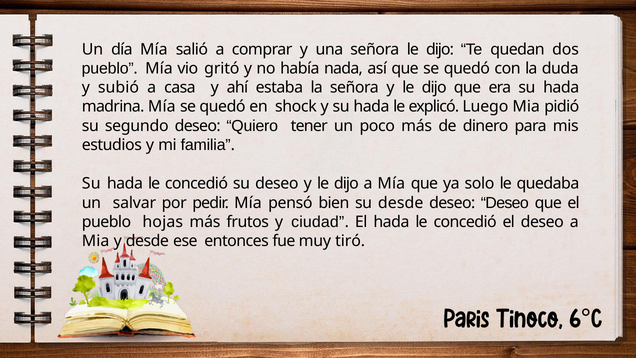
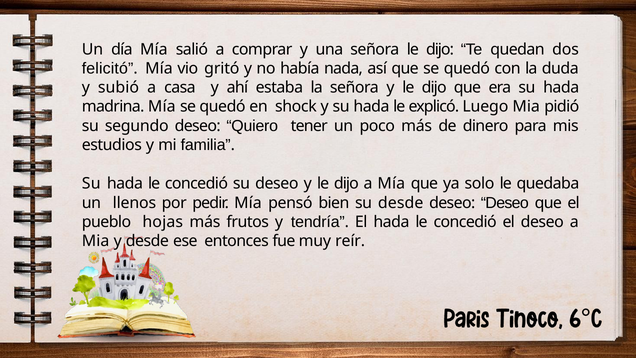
pueblo: pueblo -> felicitó (108, 68)
salvar: salvar -> llenos (134, 203)
ciudad: ciudad -> tendría (318, 222)
tiró: tiró -> reír (350, 241)
